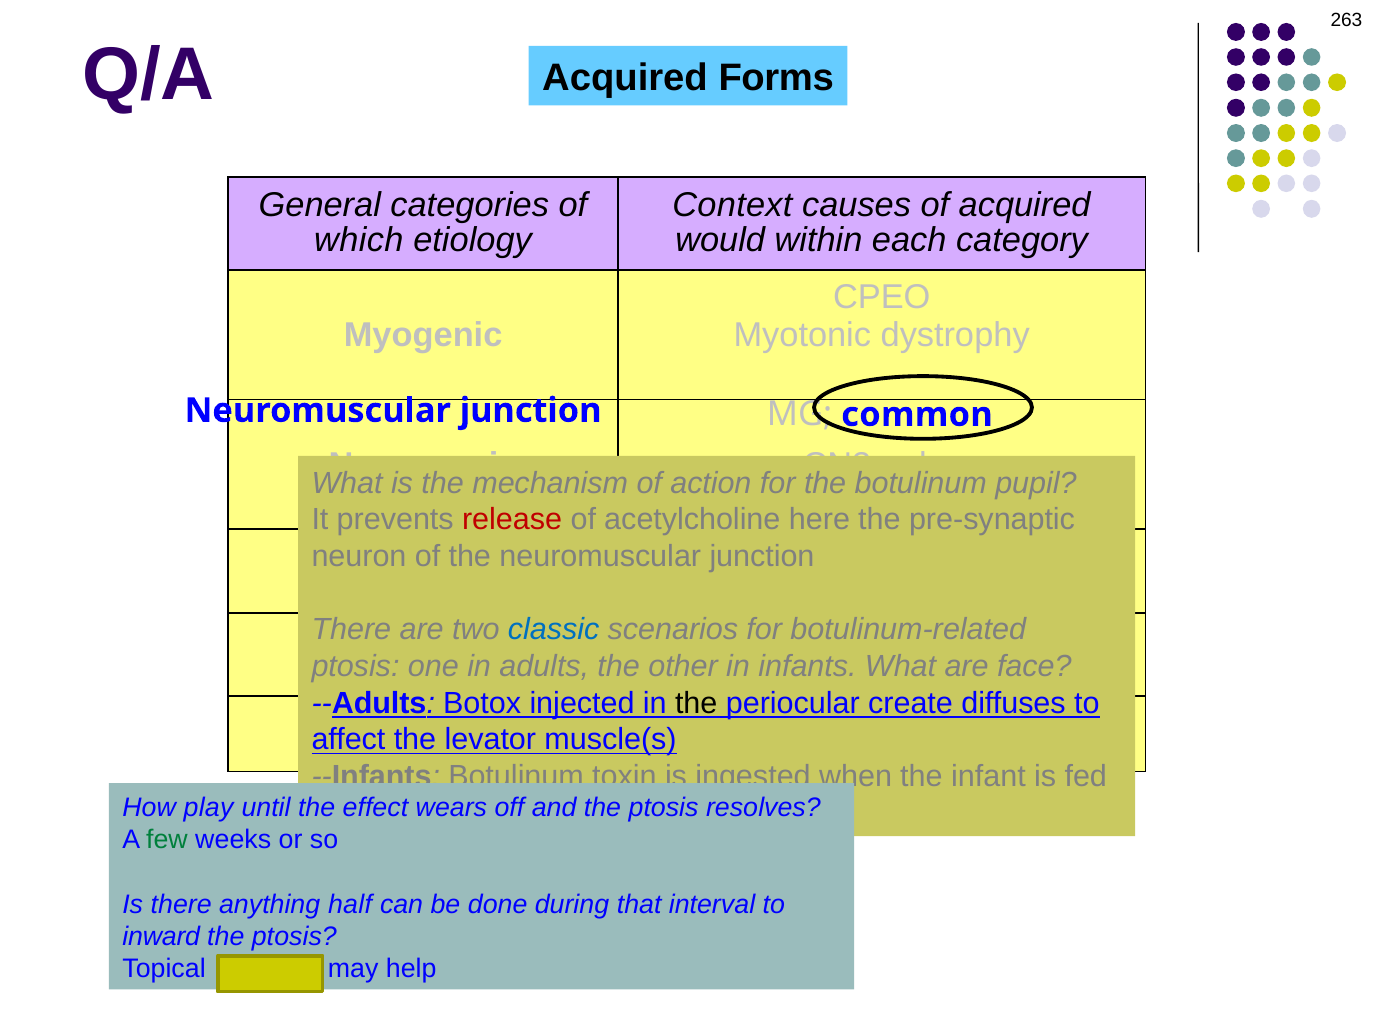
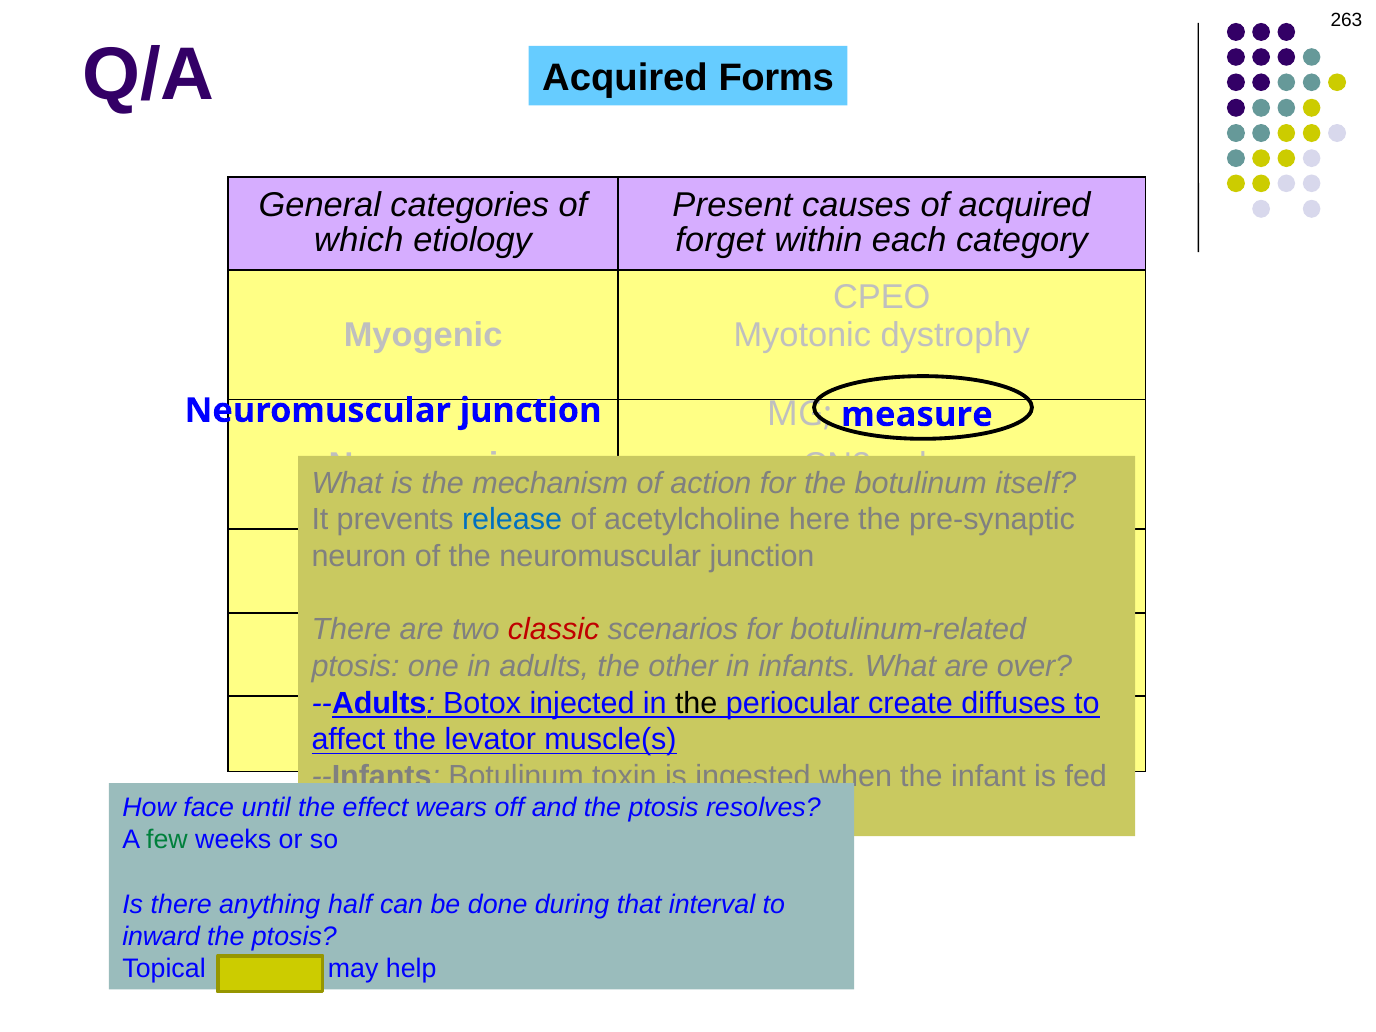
Context: Context -> Present (732, 205)
would: would -> forget (720, 240)
common: common -> measure (917, 415)
pupil: pupil -> itself (1036, 483)
release colour: red -> blue (512, 520)
classic colour: blue -> red (554, 630)
face: face -> over (1034, 666)
play: play -> face (209, 808)
